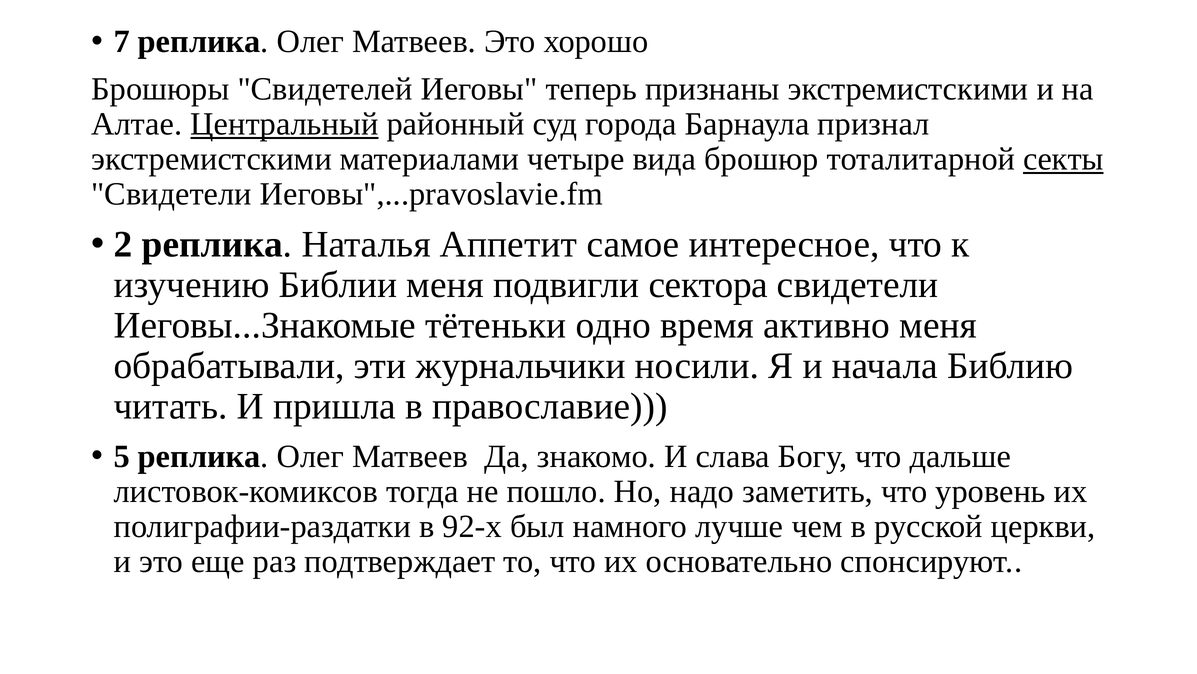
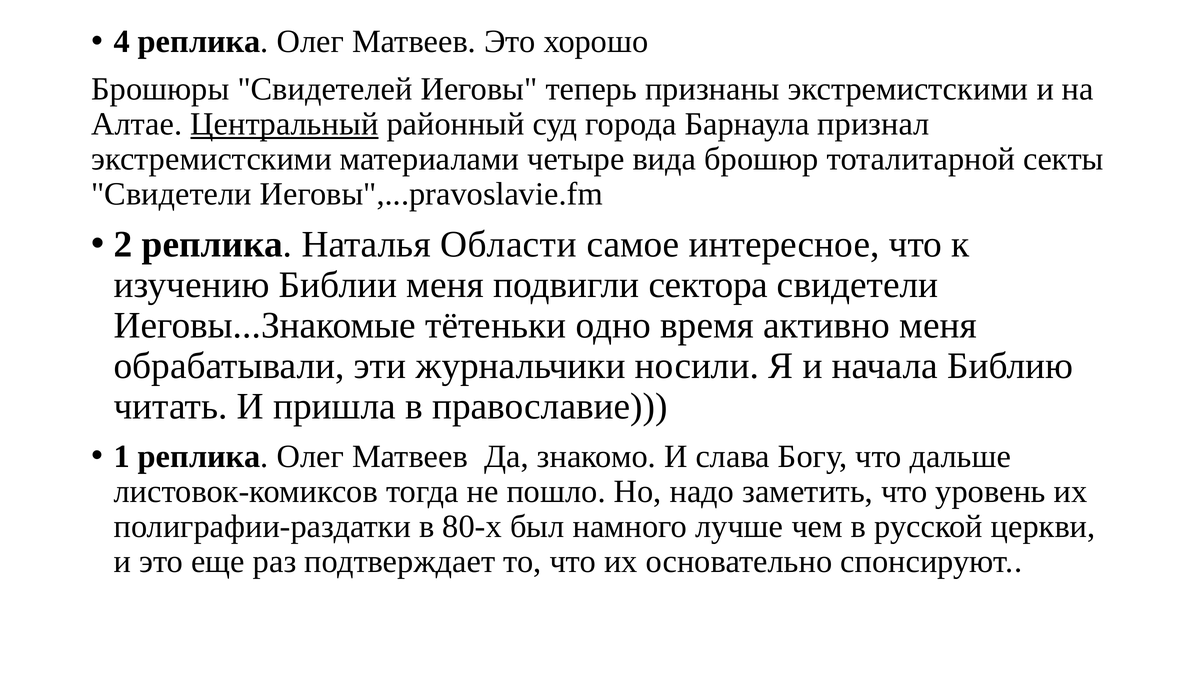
7: 7 -> 4 (122, 42)
секты underline: present -> none (1063, 159)
Аппетит: Аппетит -> Области (508, 244)
5: 5 -> 1 (122, 456)
92-х: 92-х -> 80-х (472, 526)
